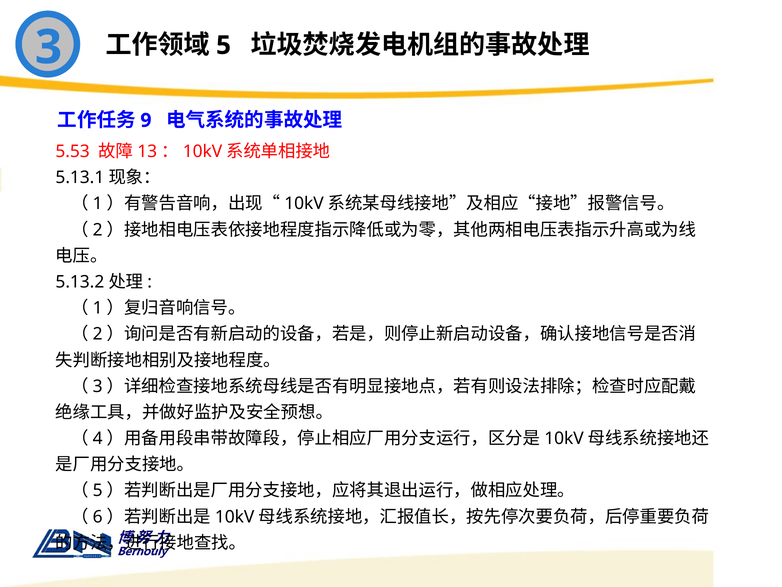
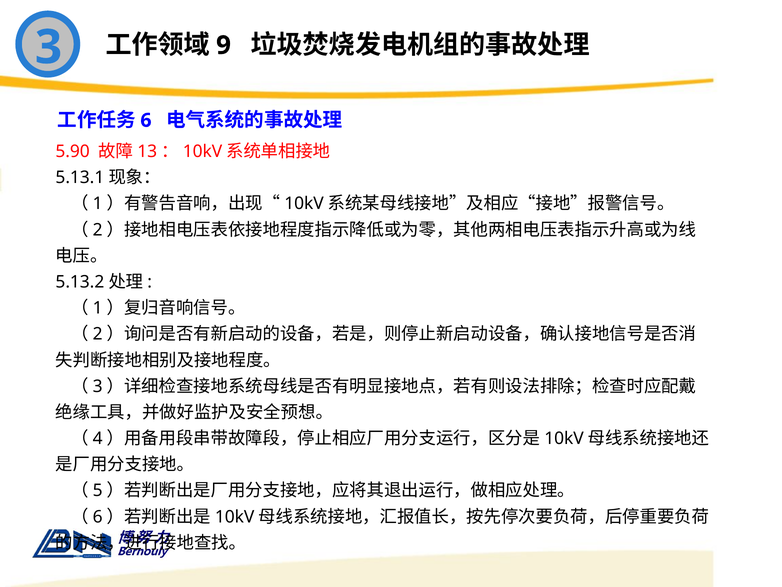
5: 5 -> 9 (224, 45)
9: 9 -> 6 (146, 120)
5.53: 5.53 -> 5.90 (73, 151)
